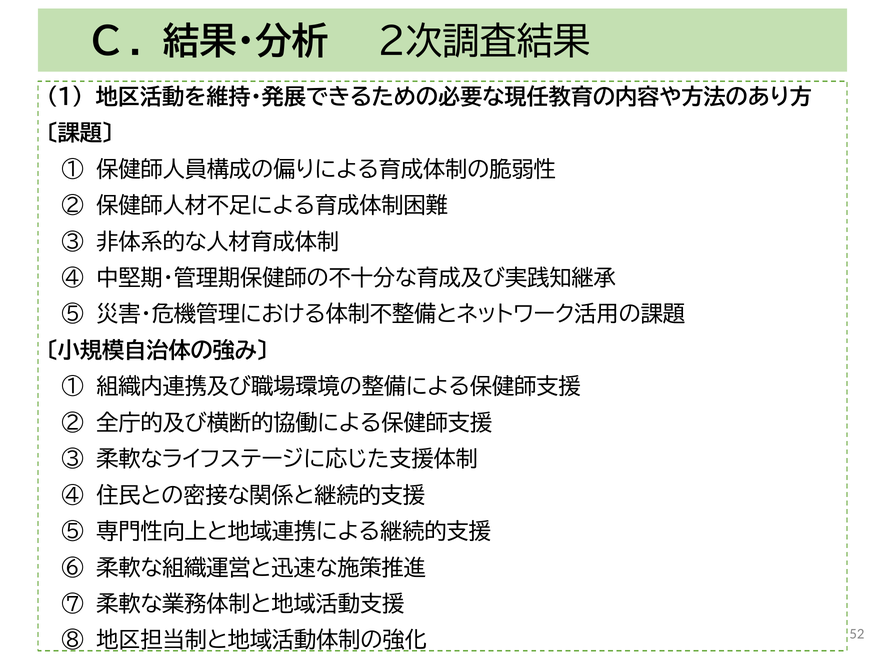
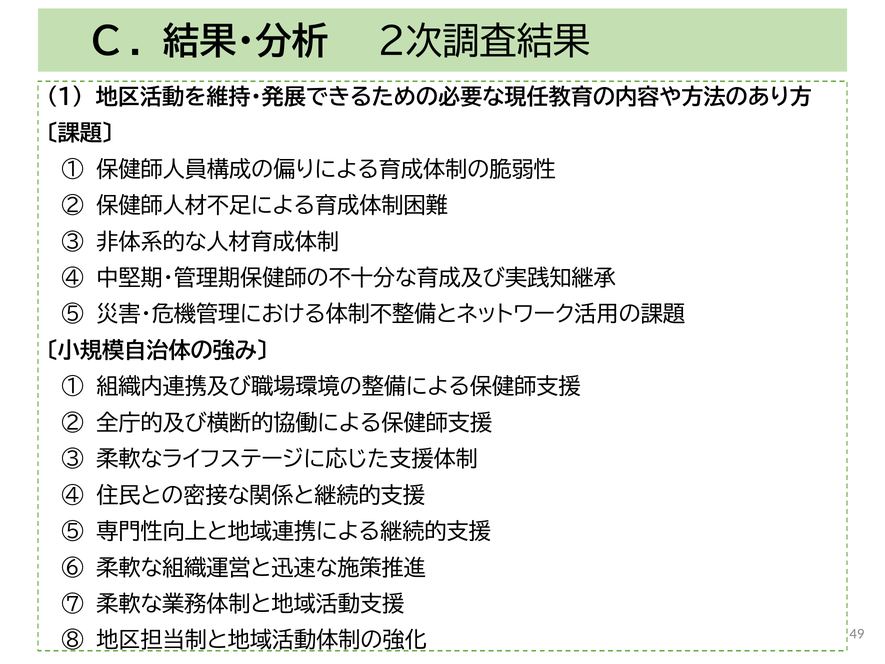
52: 52 -> 49 (857, 634)
